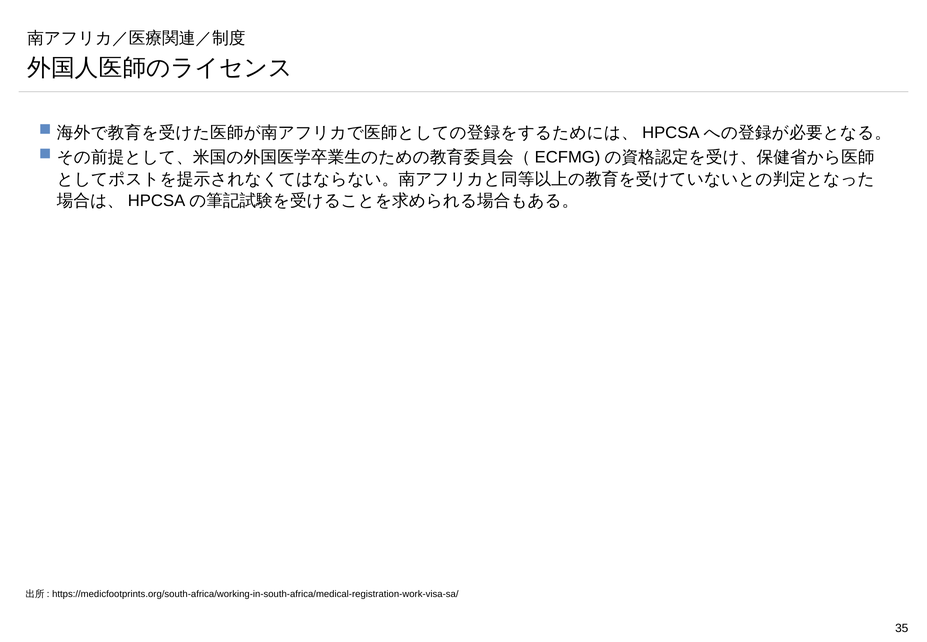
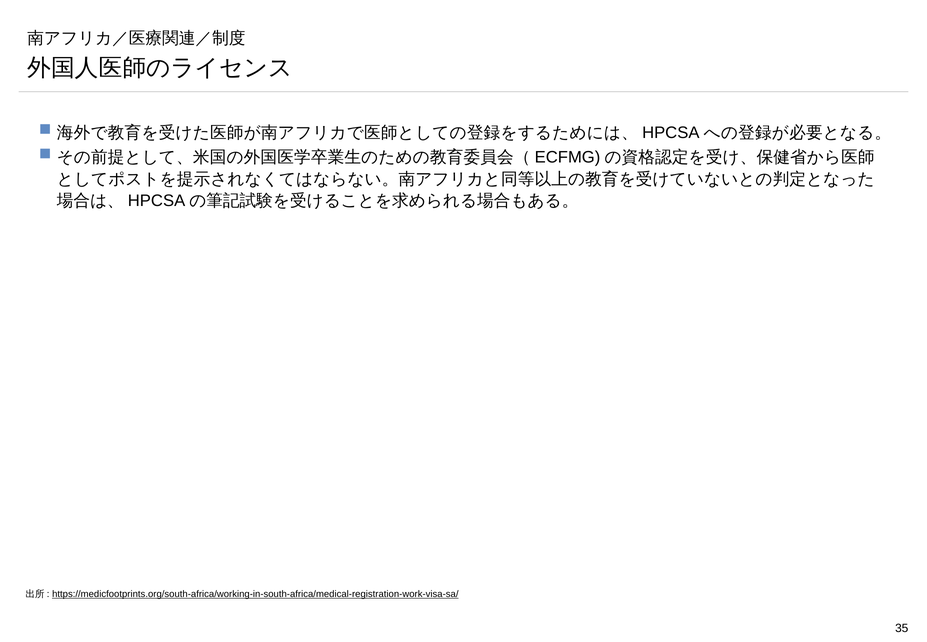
https://medicfootprints.org/south-africa/working-in-south-africa/medical-registration-work-visa-sa/ underline: none -> present (255, 594)
